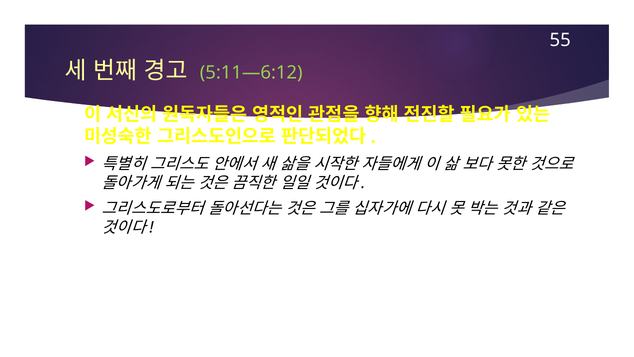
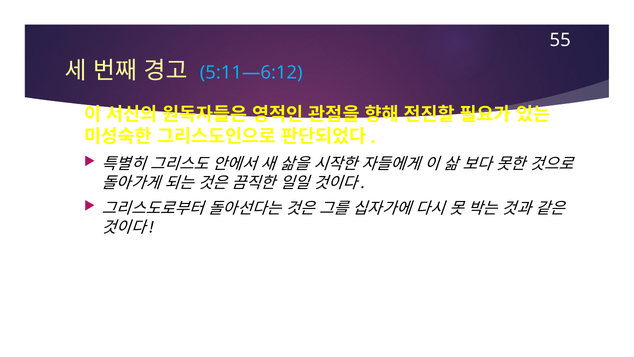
5:11—6:12 colour: light green -> light blue (251, 72)
